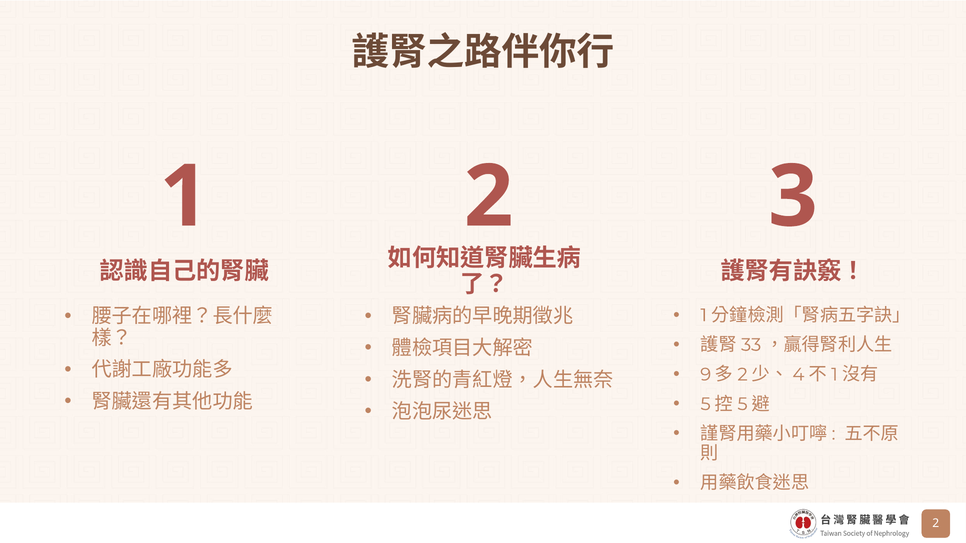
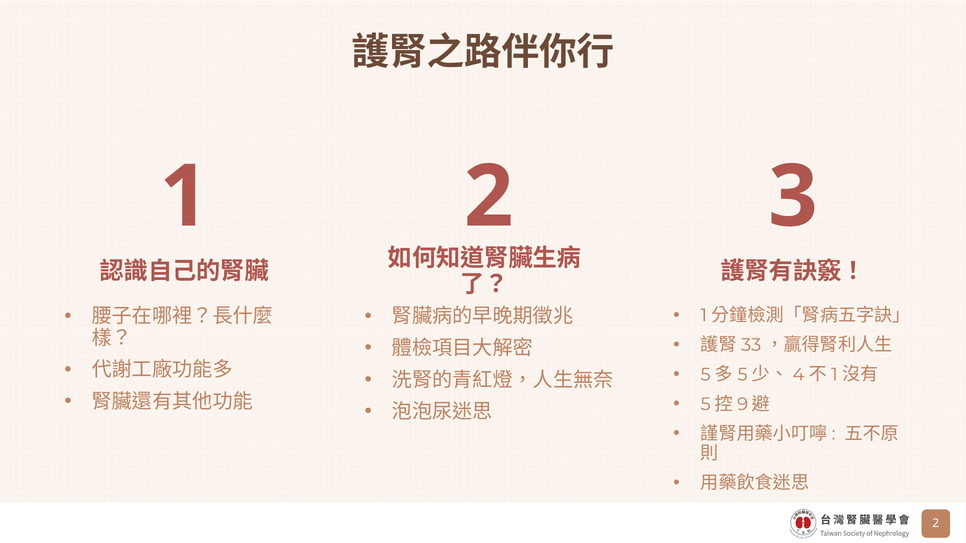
9: 9 -> 5 (706, 375)
2: 2 -> 5 (743, 375)
5: 5 -> 9 (743, 404)
